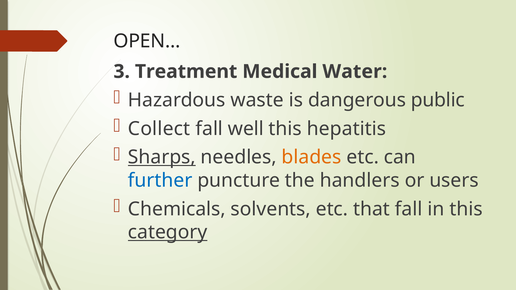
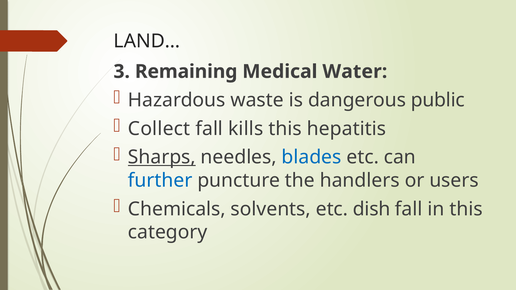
OPEN…: OPEN… -> LAND… (147, 41)
Treatment: Treatment -> Remaining (186, 72)
well: well -> kills (246, 129)
blades colour: orange -> blue (312, 157)
that: that -> dish (372, 209)
category underline: present -> none (168, 232)
